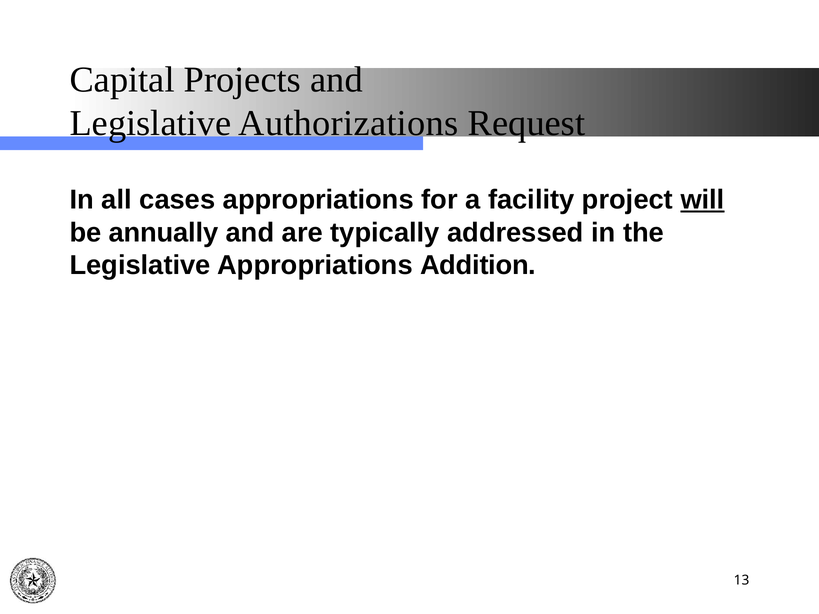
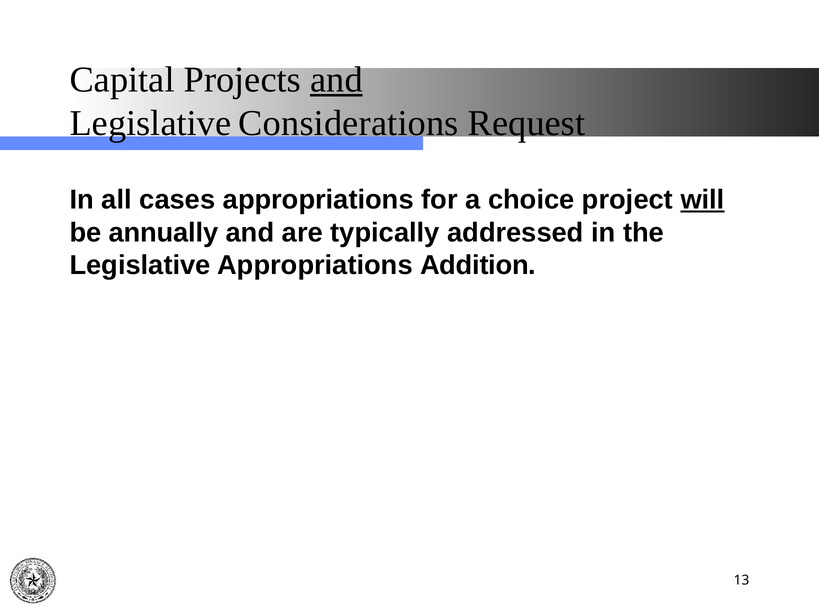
and underline: none -> present (336, 80)
Authorizations: Authorizations -> Considerations (349, 123)
facility: facility -> choice (531, 200)
